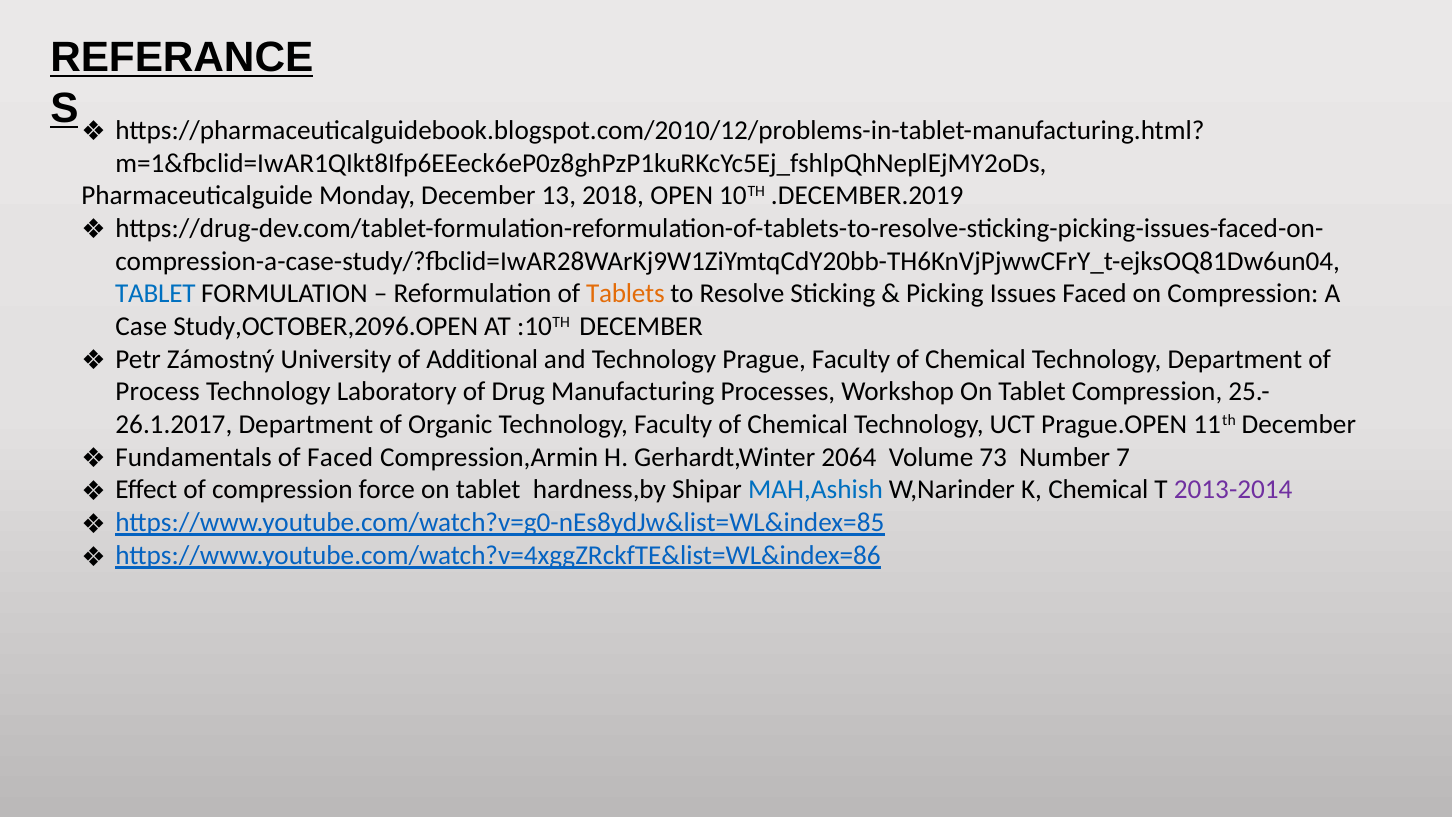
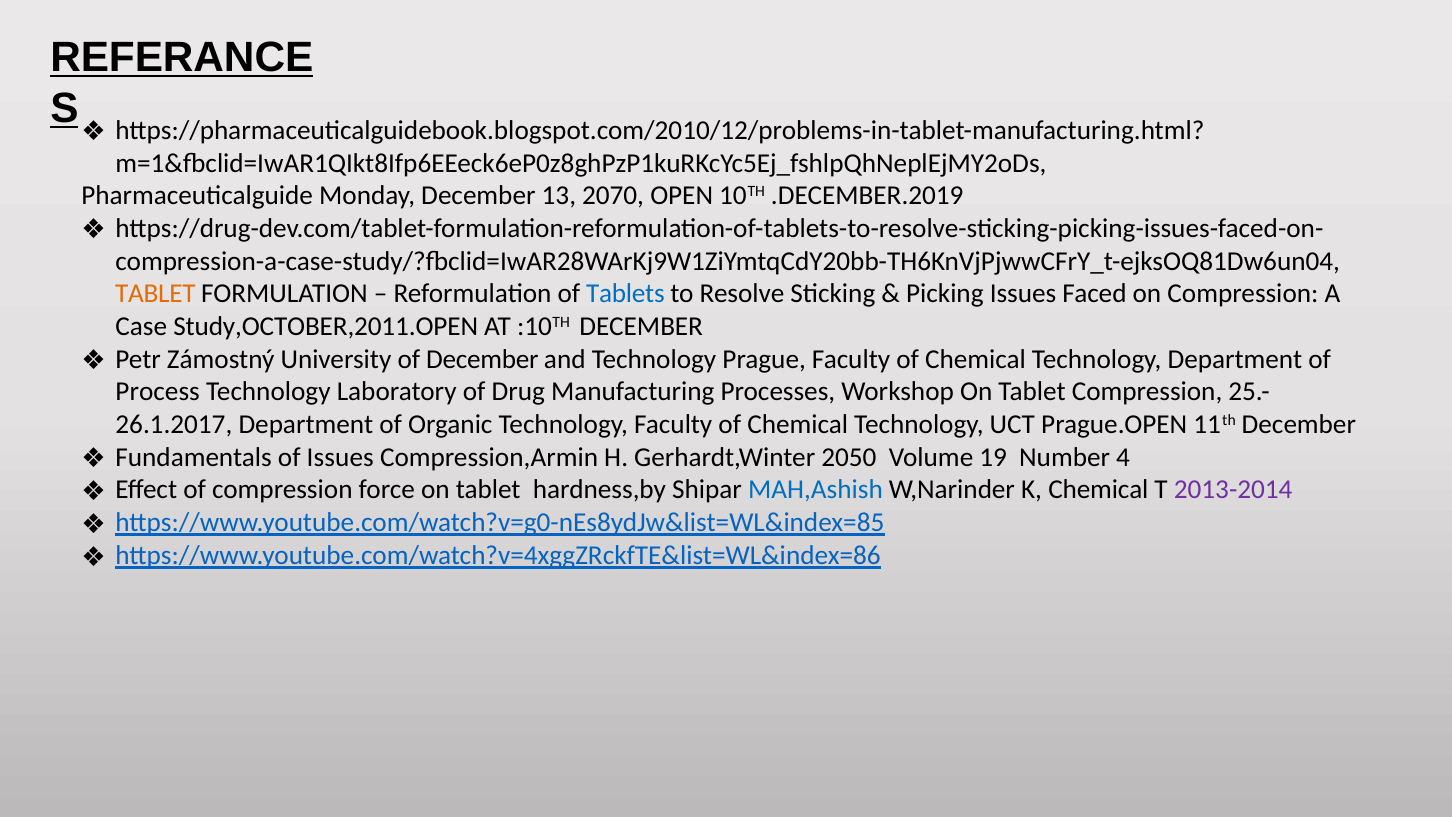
2018: 2018 -> 2070 (613, 196)
TABLET colour: blue -> orange (155, 294)
Tablets colour: orange -> blue (625, 294)
Study,OCTOBER,2096.OPEN: Study,OCTOBER,2096.OPEN -> Study,OCTOBER,2011.OPEN (326, 326)
of Additional: Additional -> December (482, 359)
of Faced: Faced -> Issues (340, 457)
2064: 2064 -> 2050 (849, 457)
73: 73 -> 19 (993, 457)
7: 7 -> 4 (1123, 457)
